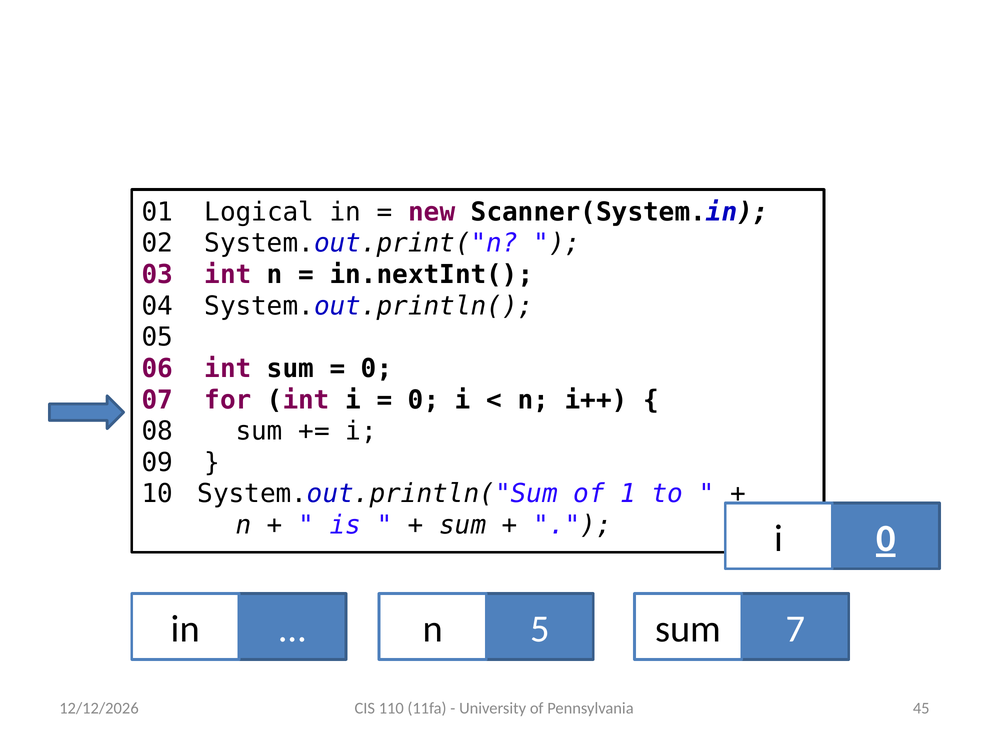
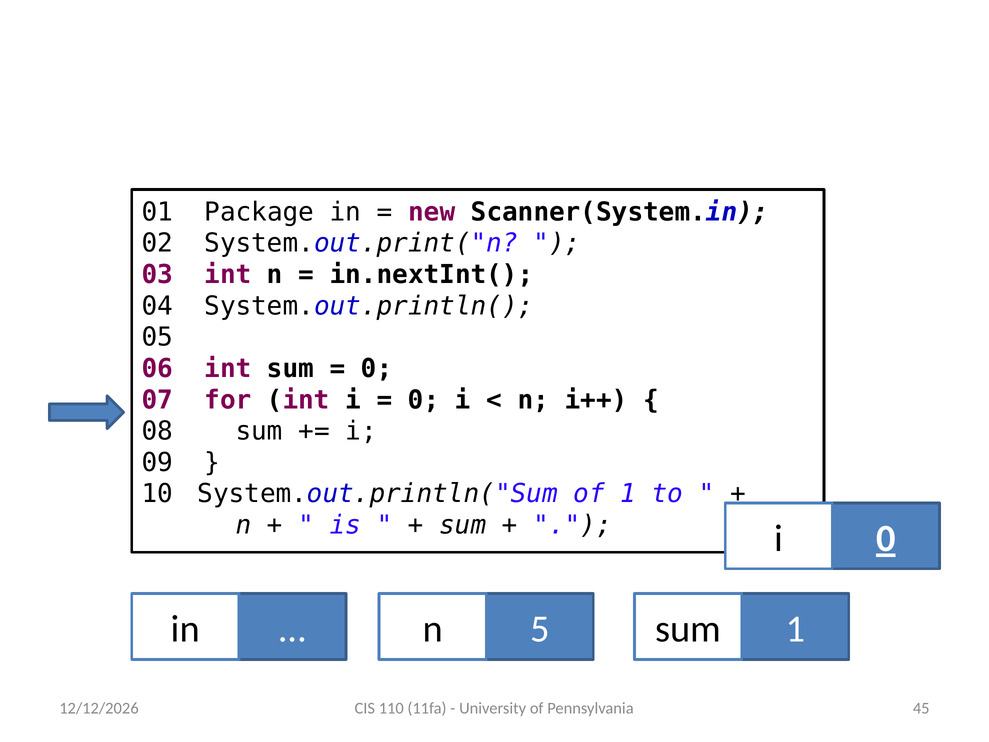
Logical: Logical -> Package (259, 212)
n 7: 7 -> 1 (795, 629)
